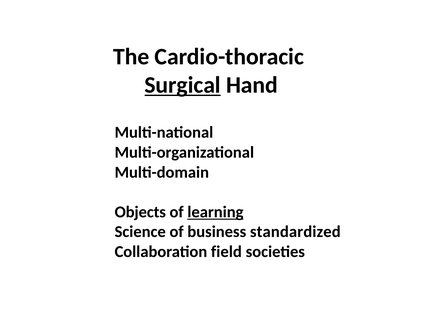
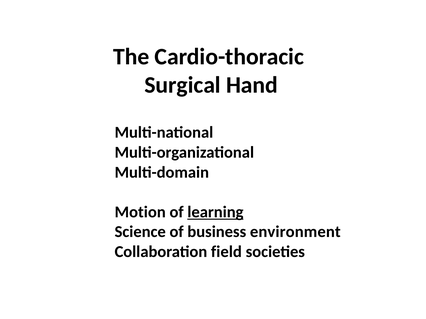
Surgical underline: present -> none (183, 85)
Objects: Objects -> Motion (140, 212)
standardized: standardized -> environment (295, 232)
